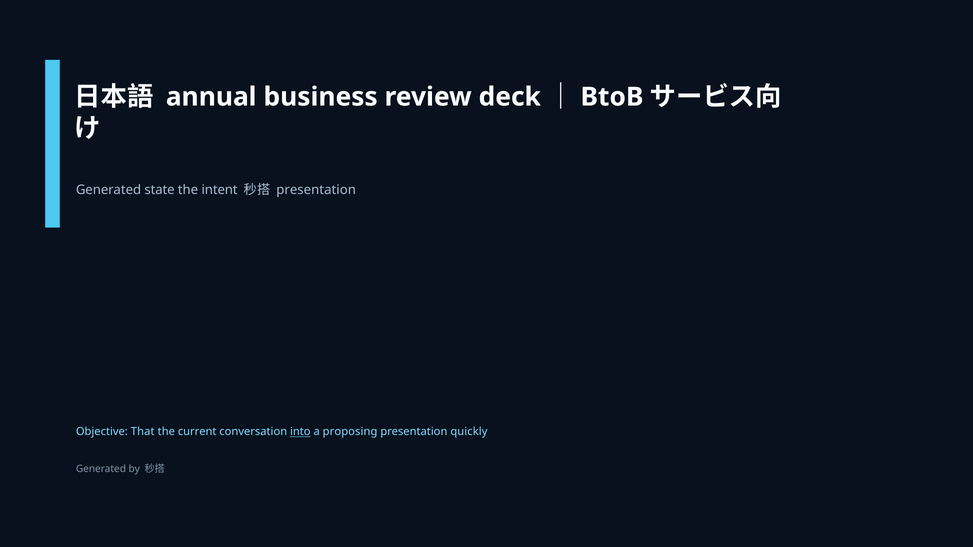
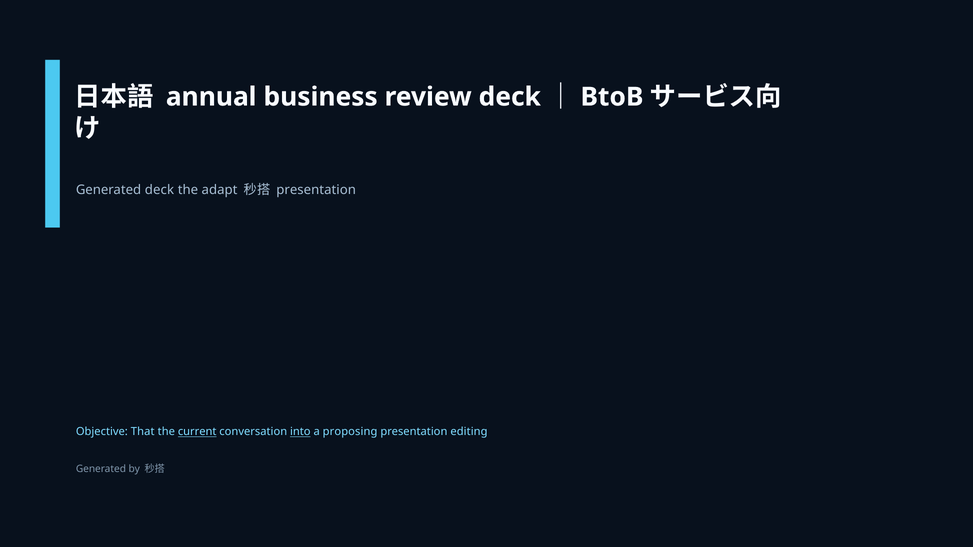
Generated state: state -> deck (159, 190)
intent: intent -> adapt (220, 190)
current underline: none -> present (197, 432)
quickly: quickly -> editing (469, 432)
